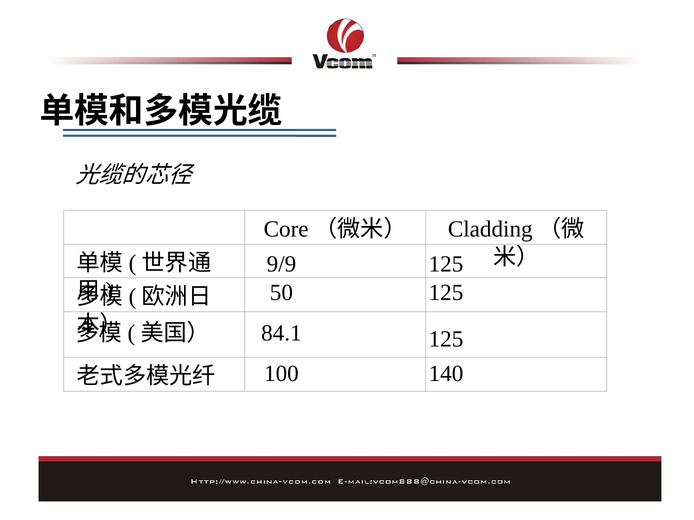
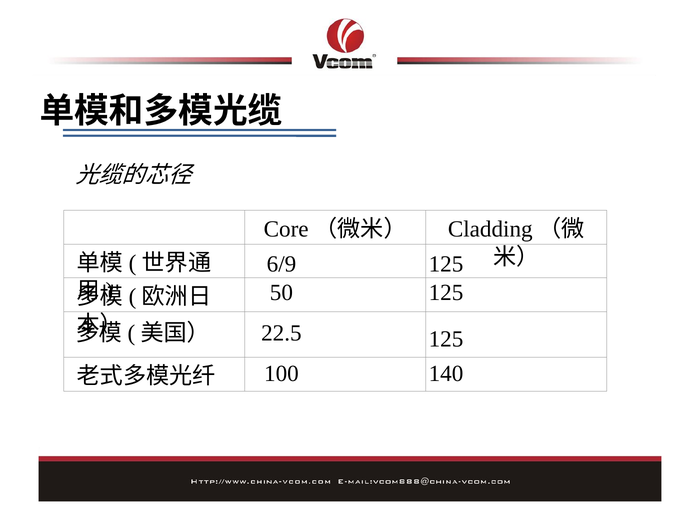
9/9: 9/9 -> 6/9 (281, 264)
84.1: 84.1 -> 22.5 (281, 334)
